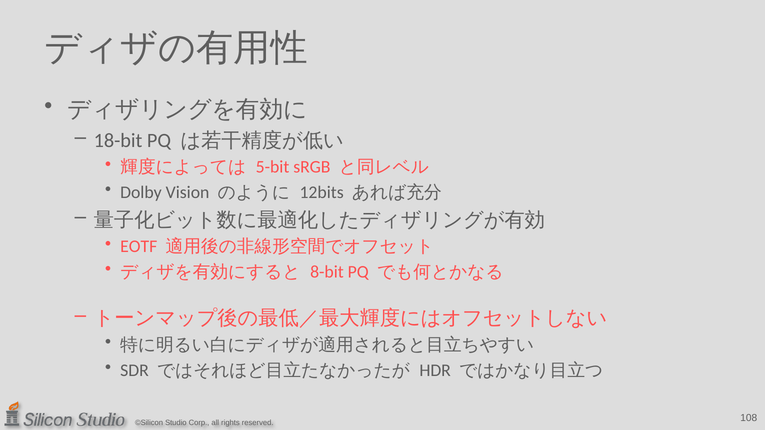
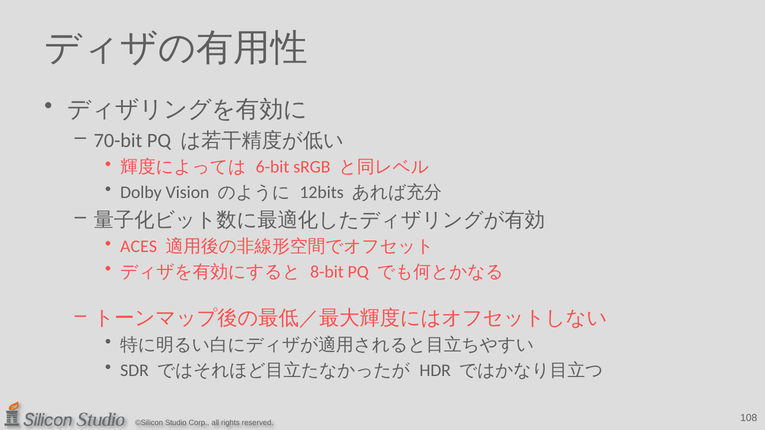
18-bit: 18-bit -> 70-bit (118, 141)
5-bit: 5-bit -> 6-bit (273, 167)
EOTF: EOTF -> ACES (139, 247)
